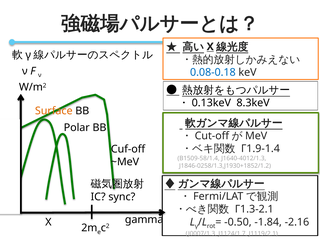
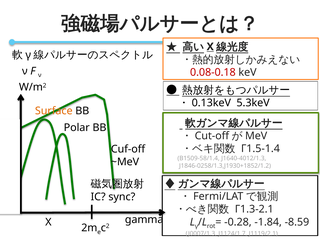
0.08-0.18 colour: blue -> red (213, 72)
8.3keV: 8.3keV -> 5.3keV (253, 103)
Γ1.9-1.4: Γ1.9-1.4 -> Γ1.5-1.4 (260, 149)
-0.50: -0.50 -> -0.28 (238, 222)
-2.16: -2.16 -> -8.59 (297, 222)
